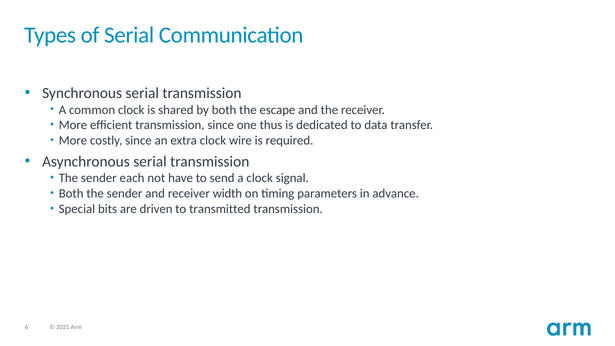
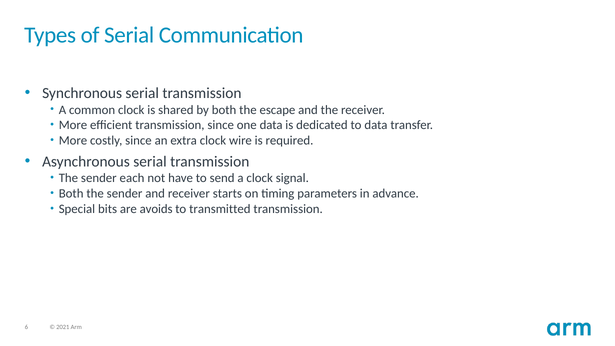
one thus: thus -> data (271, 125)
width: width -> starts (227, 194)
driven: driven -> avoids (156, 209)
